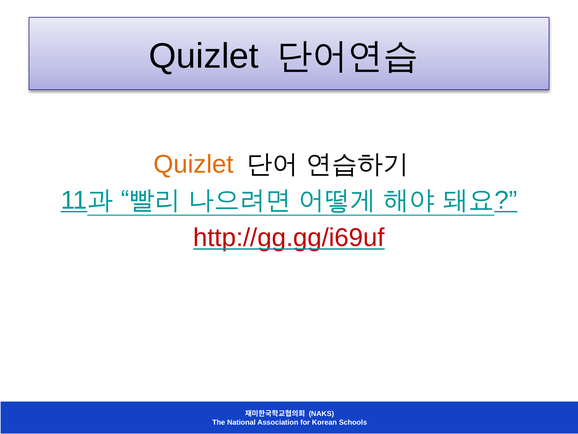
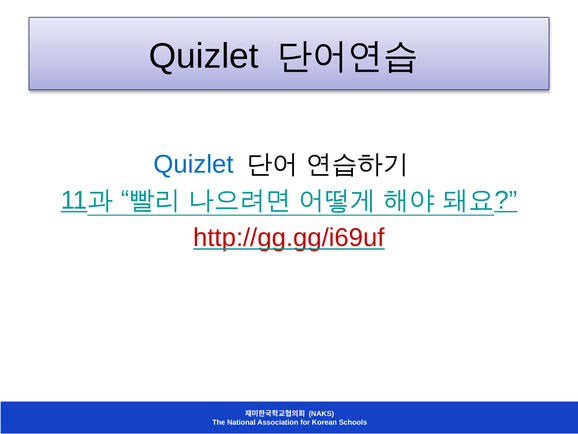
Quizlet colour: orange -> blue (194, 164)
